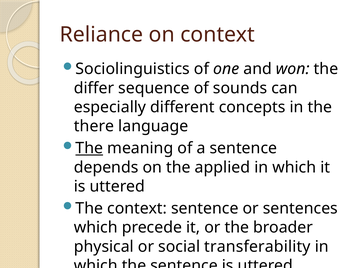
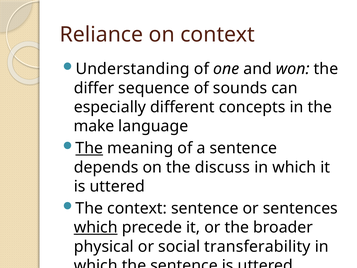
Sociolinguistics: Sociolinguistics -> Understanding (133, 69)
there: there -> make (94, 126)
applied: applied -> discuss (222, 167)
which underline: none -> present (96, 227)
